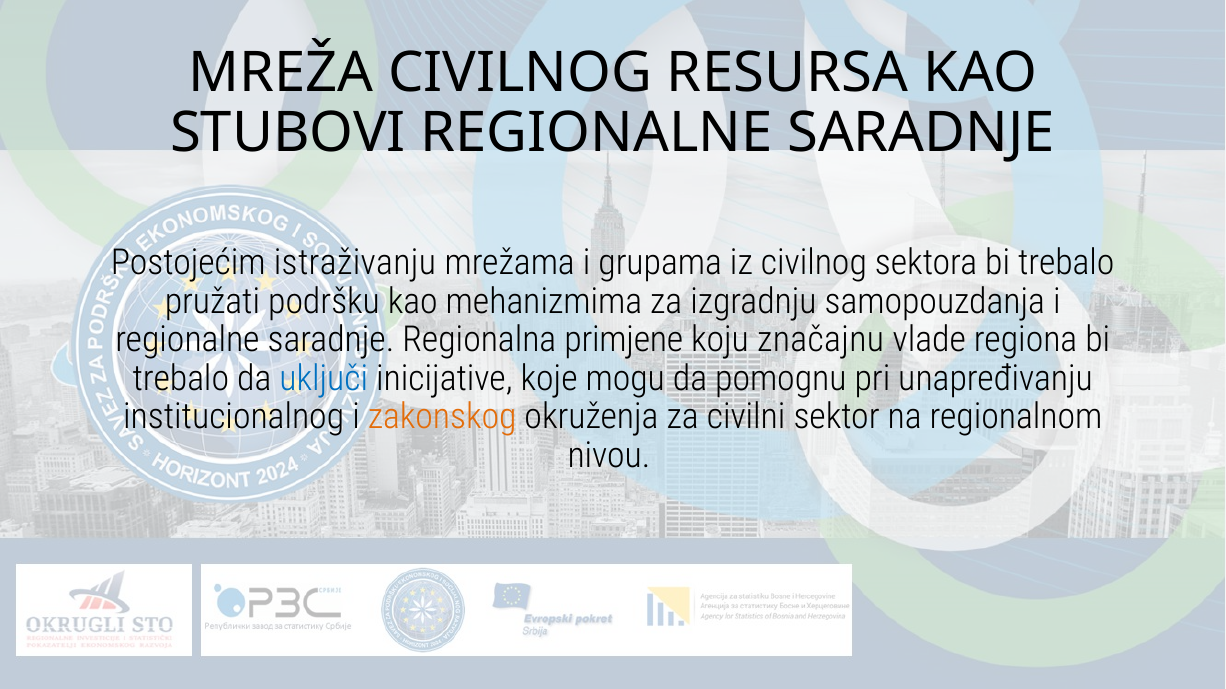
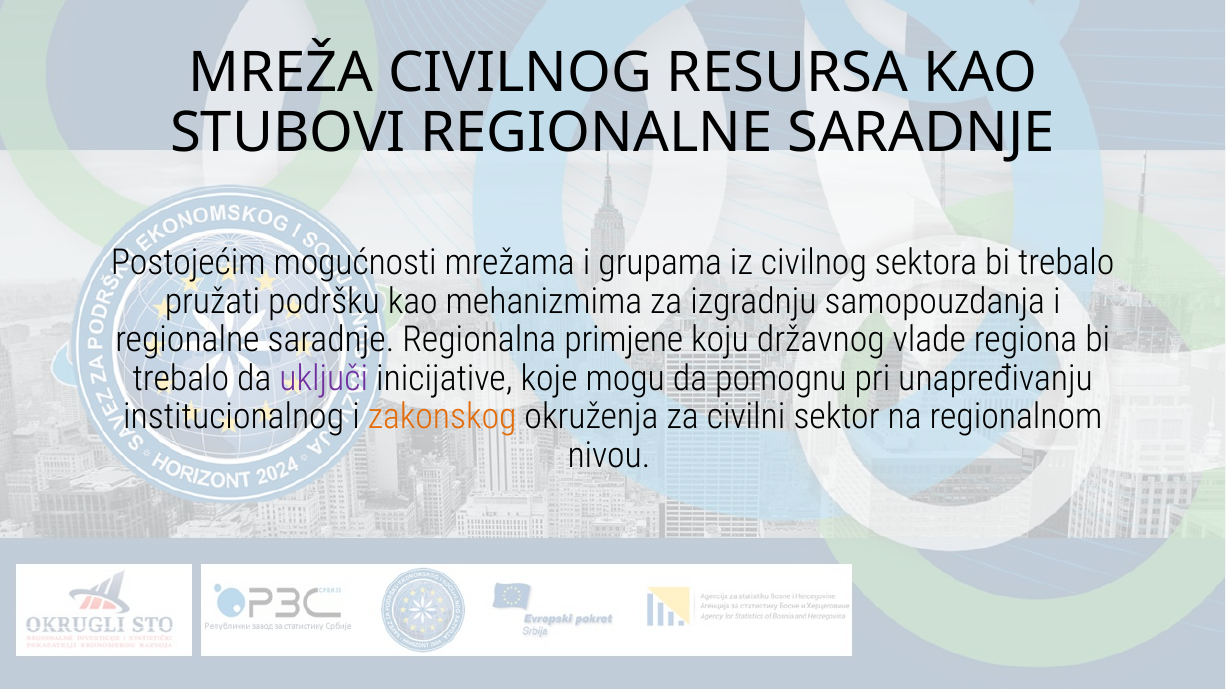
istraživanju: istraživanju -> mogućnosti (355, 263)
značajnu: značajnu -> državnog (821, 340)
uključi colour: blue -> purple (324, 379)
